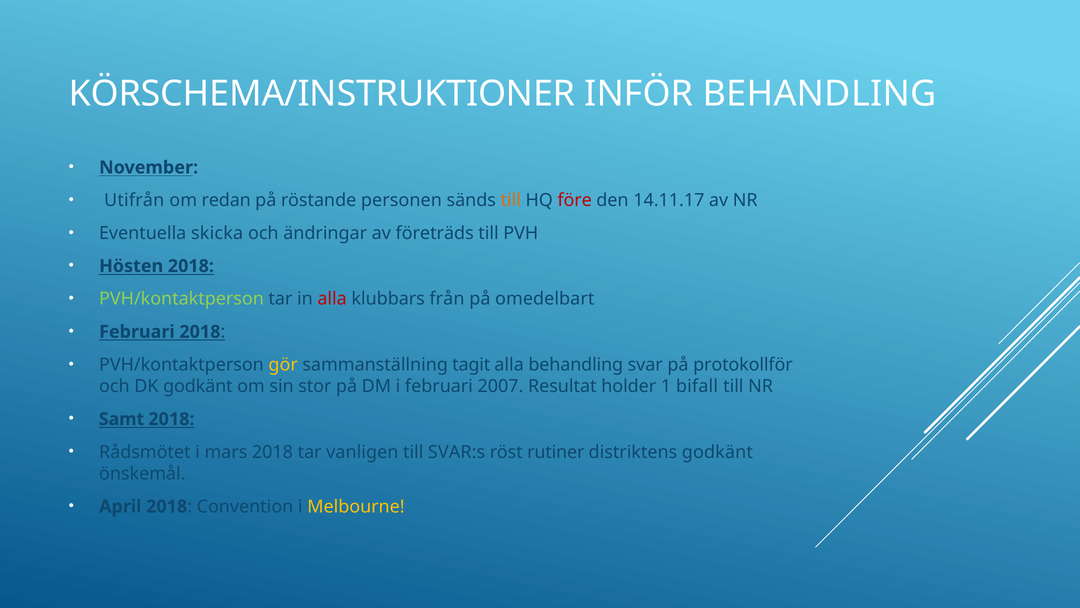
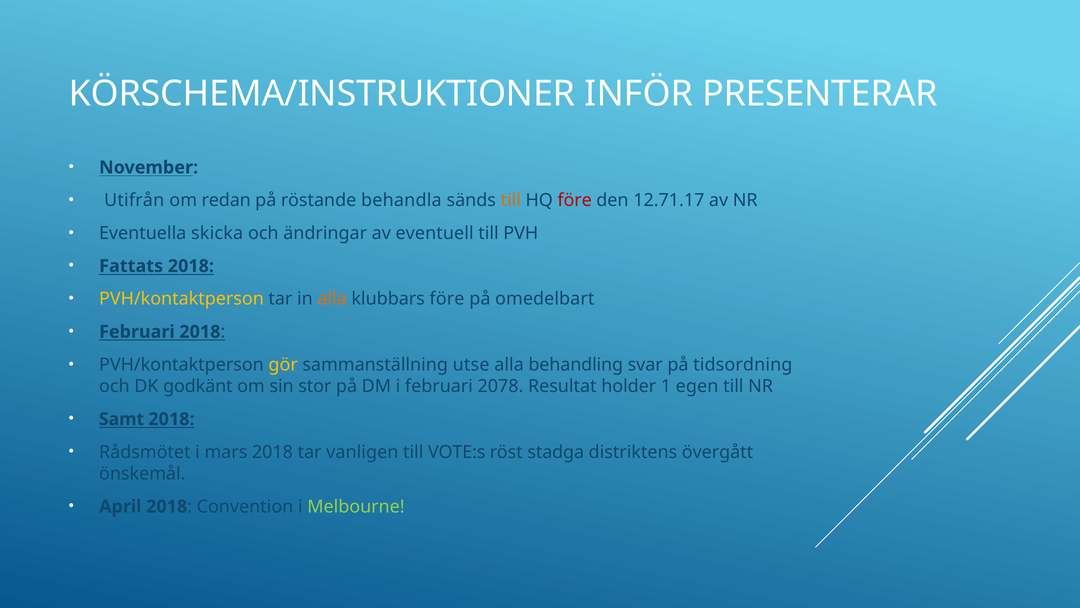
INFÖR BEHANDLING: BEHANDLING -> PRESENTERAR (820, 94)
personen: personen -> behandla (401, 200)
14.11.17: 14.11.17 -> 12.71.17 (669, 200)
företräds: företräds -> eventuell (435, 233)
Hösten: Hösten -> Fattats (131, 266)
PVH/kontaktperson colour: light green -> yellow (181, 299)
alla colour: red -> orange (332, 299)
klubbars från: från -> före (447, 299)
tagit: tagit -> utse (471, 364)
protokollför: protokollför -> tidsordning (743, 364)
2007: 2007 -> 2078 (500, 386)
bifall: bifall -> egen (697, 386)
SVAR:s: SVAR:s -> VOTE:s (457, 452)
rutiner: rutiner -> stadga (556, 452)
distriktens godkänt: godkänt -> övergått (717, 452)
Melbourne colour: yellow -> light green (356, 506)
